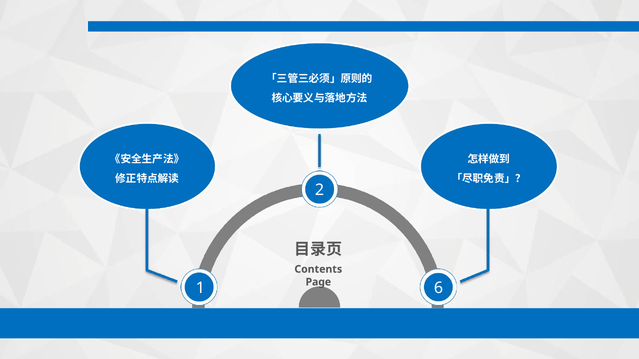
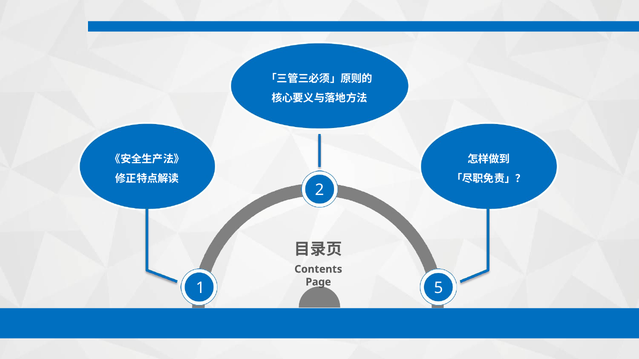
6: 6 -> 5 (439, 288)
